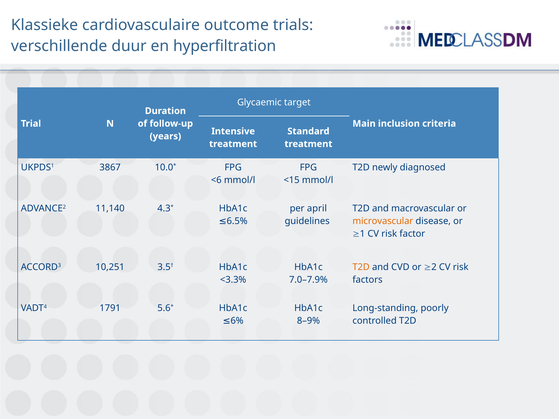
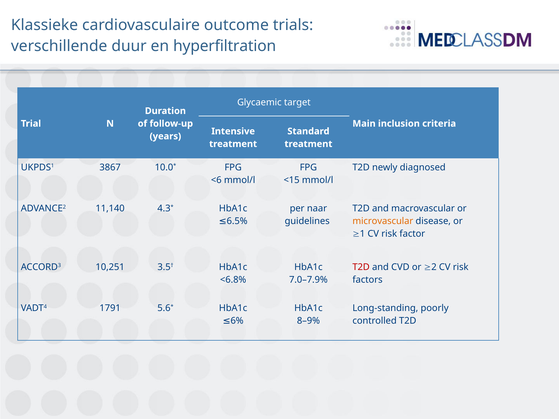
april: april -> naar (317, 209)
T2D colour: orange -> red (361, 267)
<3.3%: <3.3% -> <6.8% (233, 280)
